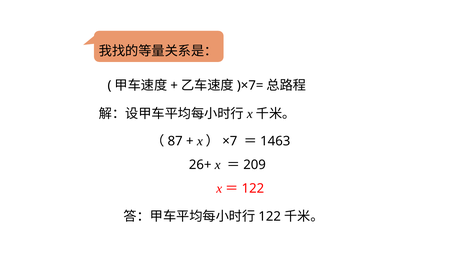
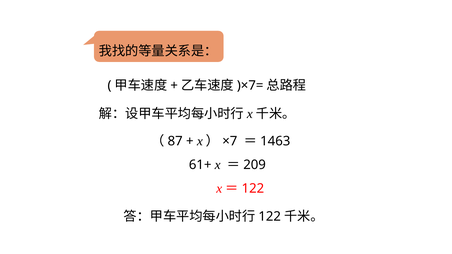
26+: 26+ -> 61+ (200, 165)
